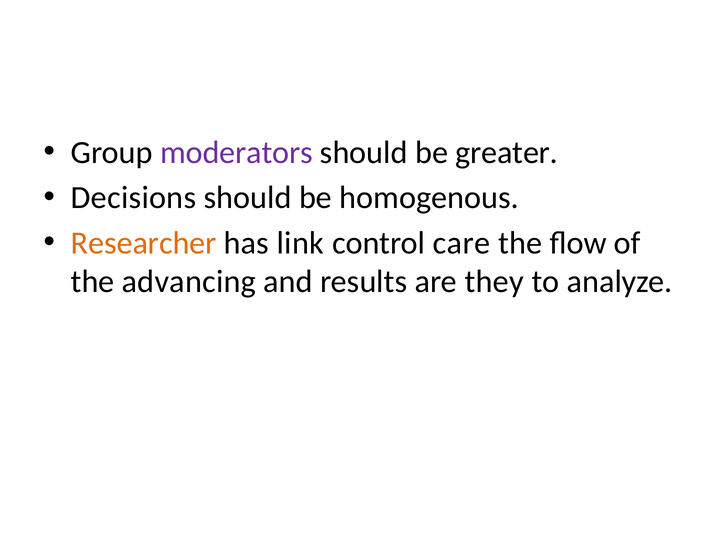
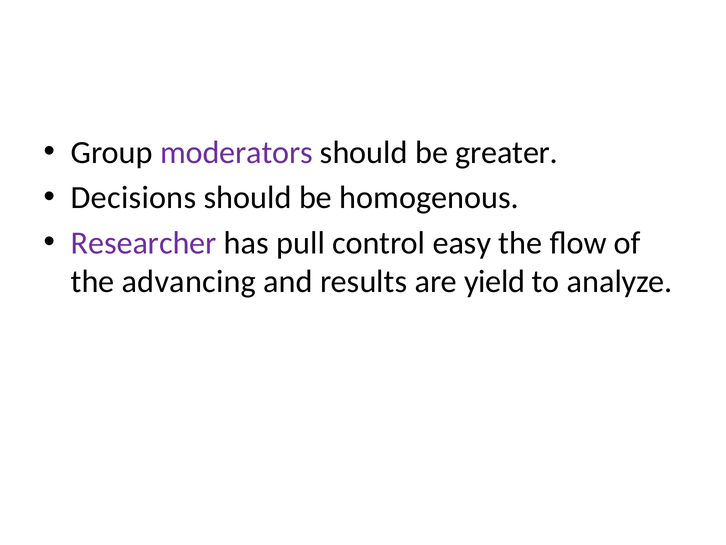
Researcher colour: orange -> purple (144, 243)
link: link -> pull (301, 243)
care: care -> easy (462, 243)
they: they -> yield (495, 281)
